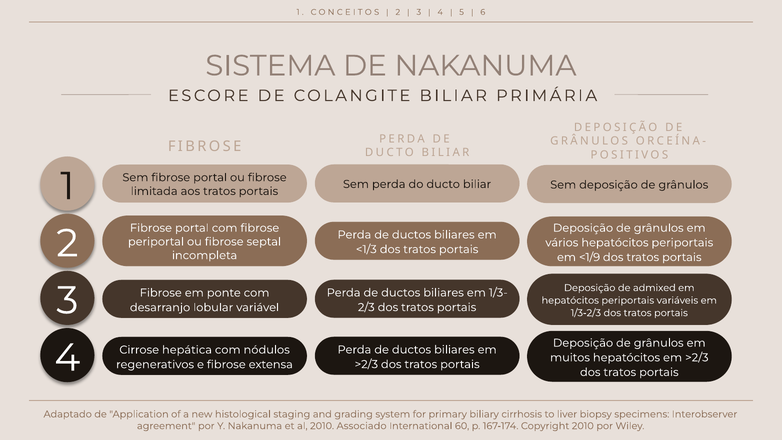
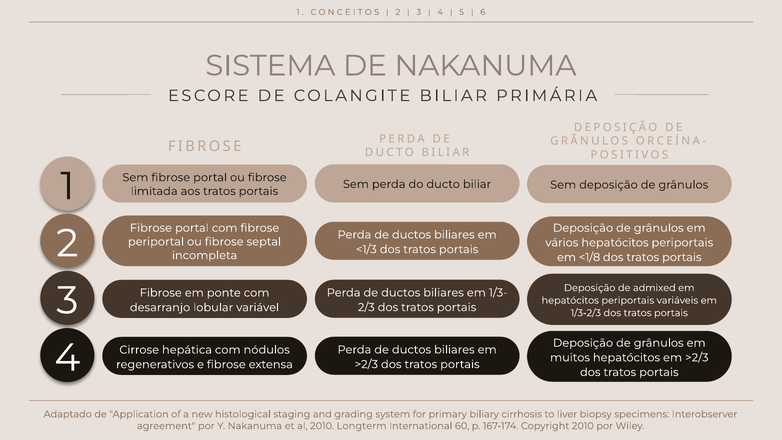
<1/9: <1/9 -> <1/8 (590, 257)
Associado: Associado -> Longterm (362, 426)
